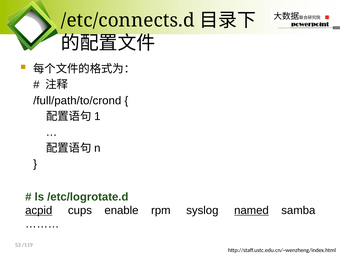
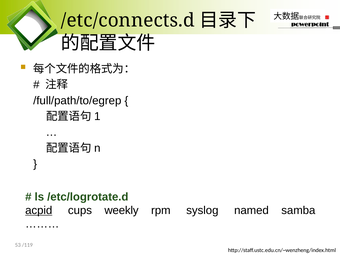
/full/path/to/crond: /full/path/to/crond -> /full/path/to/egrep (77, 101)
enable: enable -> weekly (122, 210)
named underline: present -> none (251, 210)
